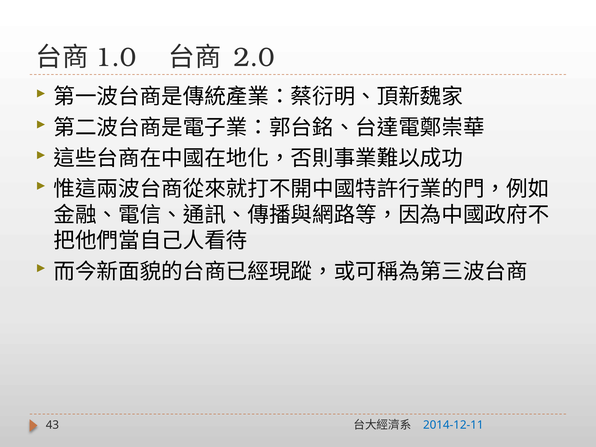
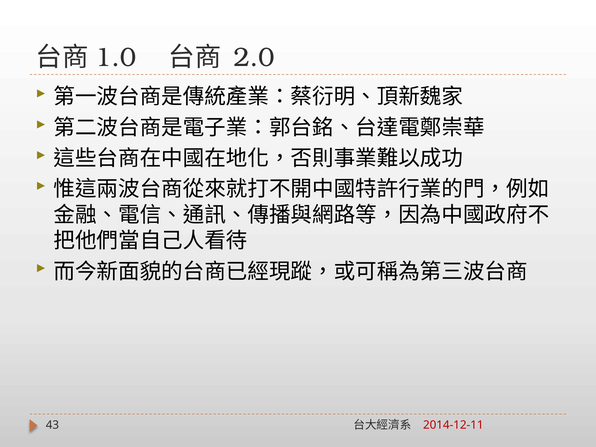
2014-12-11 colour: blue -> red (453, 425)
